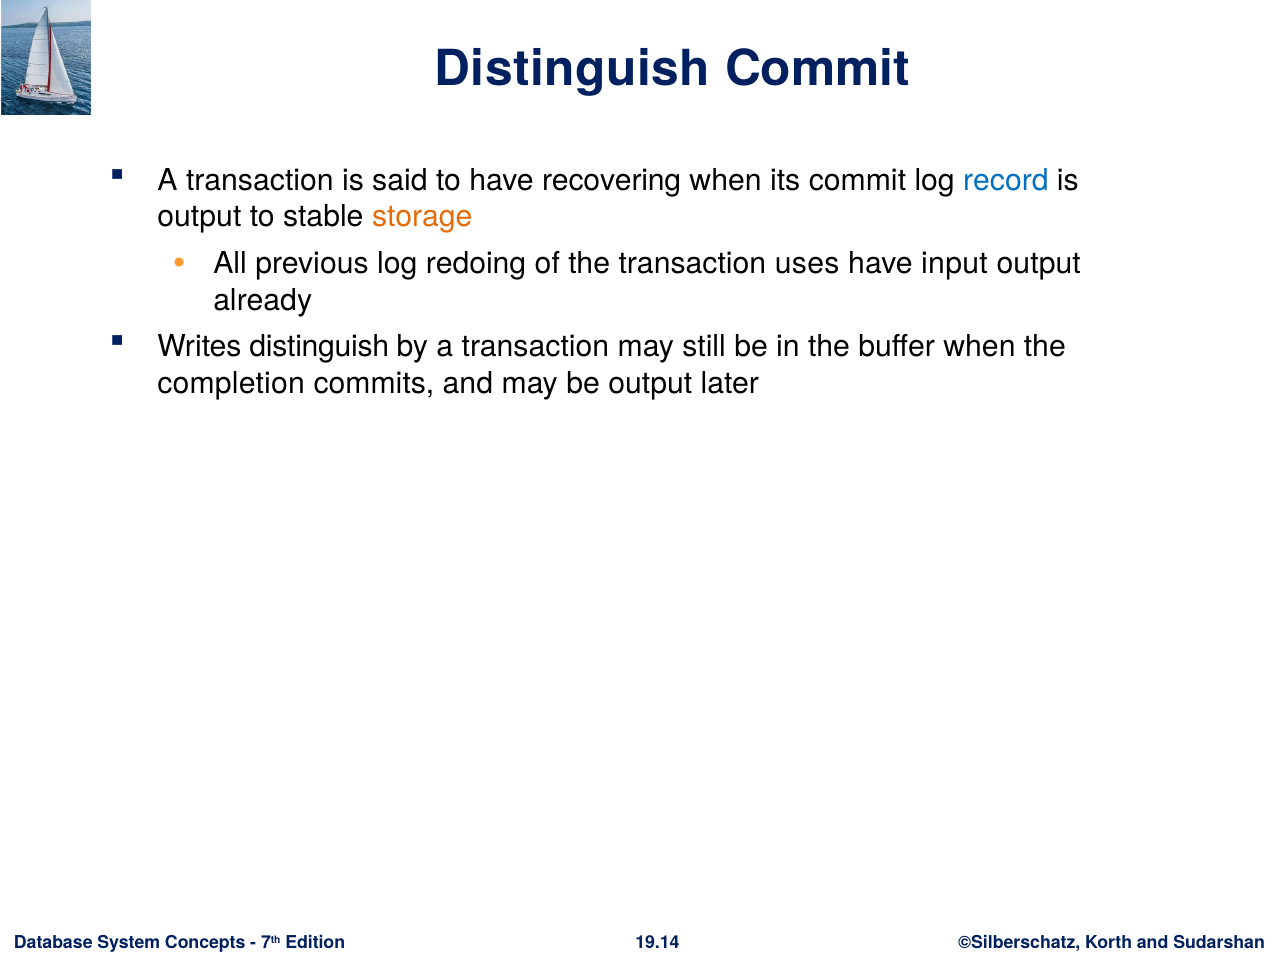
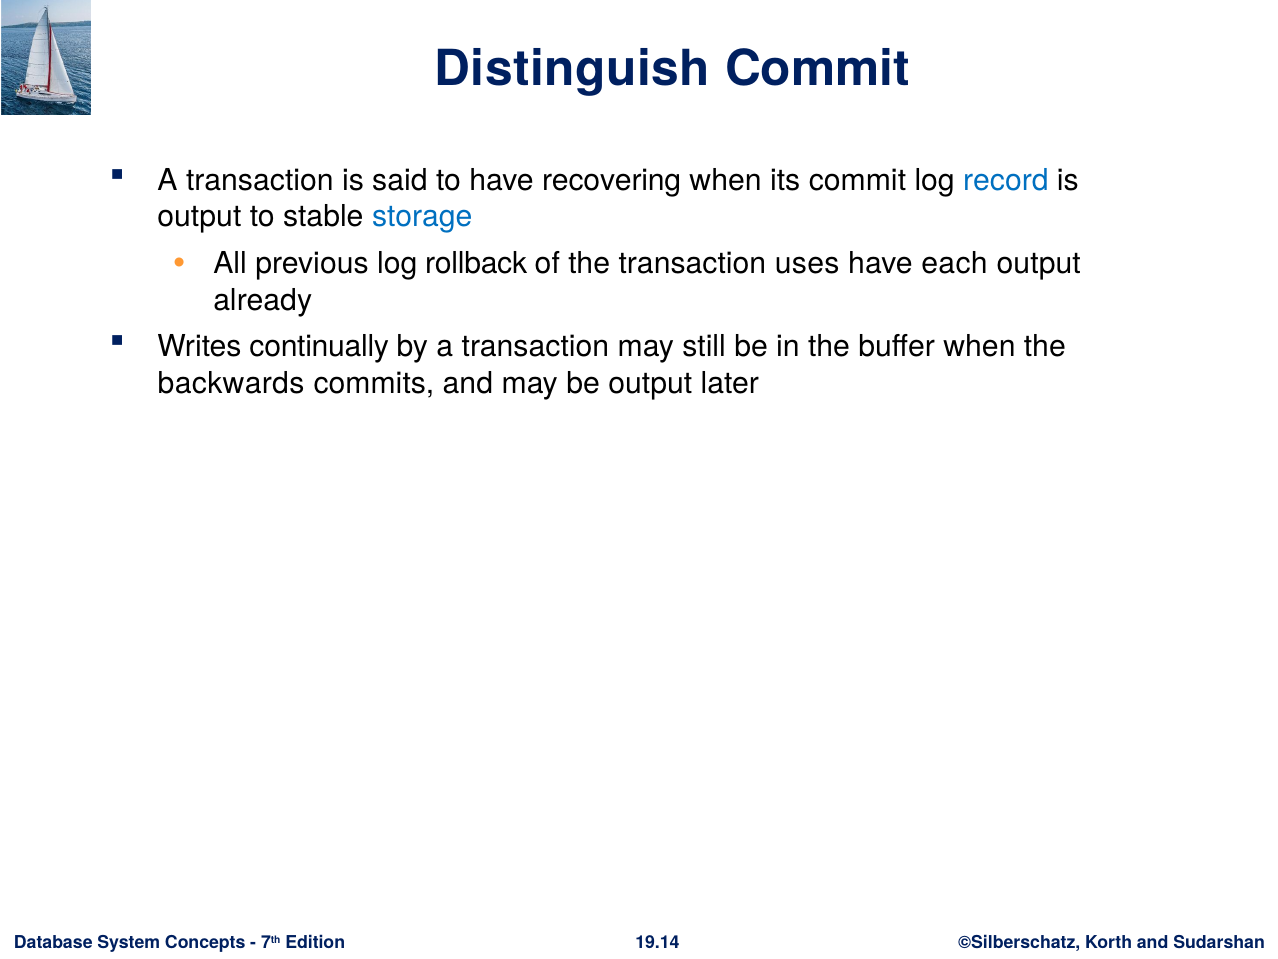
storage colour: orange -> blue (422, 217)
redoing: redoing -> rollback (476, 264)
input: input -> each (955, 264)
Writes distinguish: distinguish -> continually (319, 347)
completion: completion -> backwards (231, 383)
